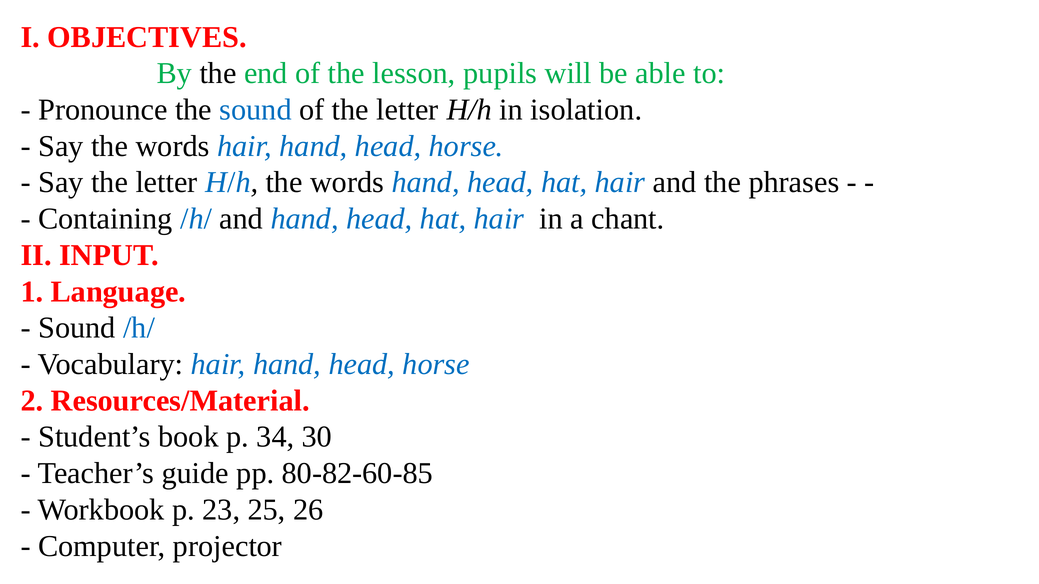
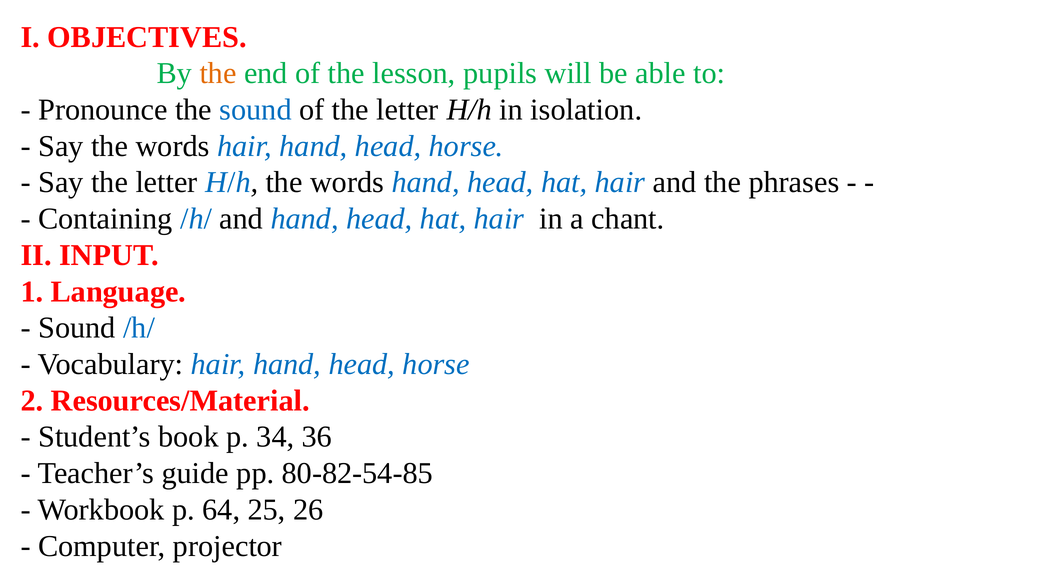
the colour: black -> orange (218, 73)
30: 30 -> 36 (317, 437)
80-82-60-85: 80-82-60-85 -> 80-82-54-85 (357, 474)
23: 23 -> 64 (221, 510)
